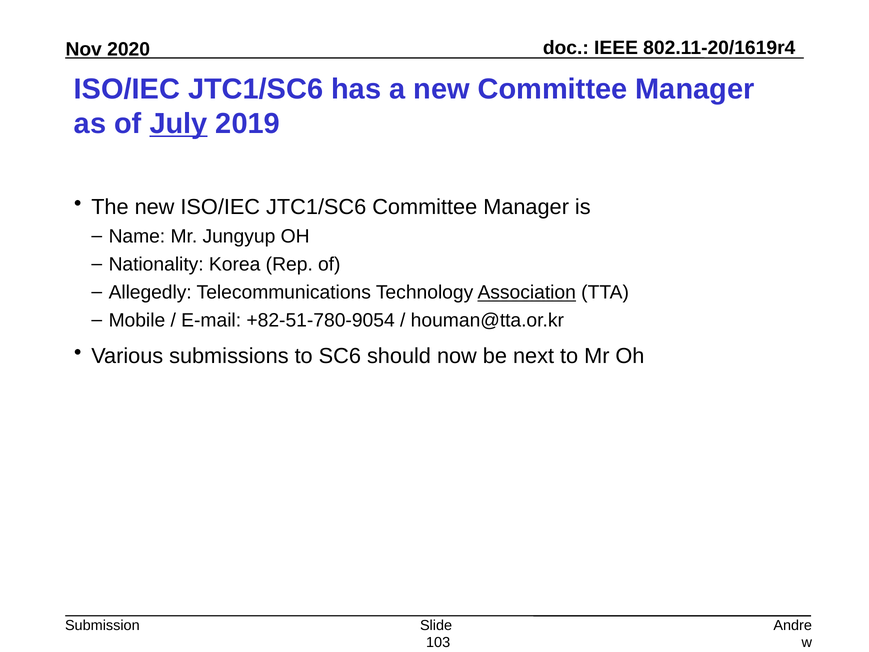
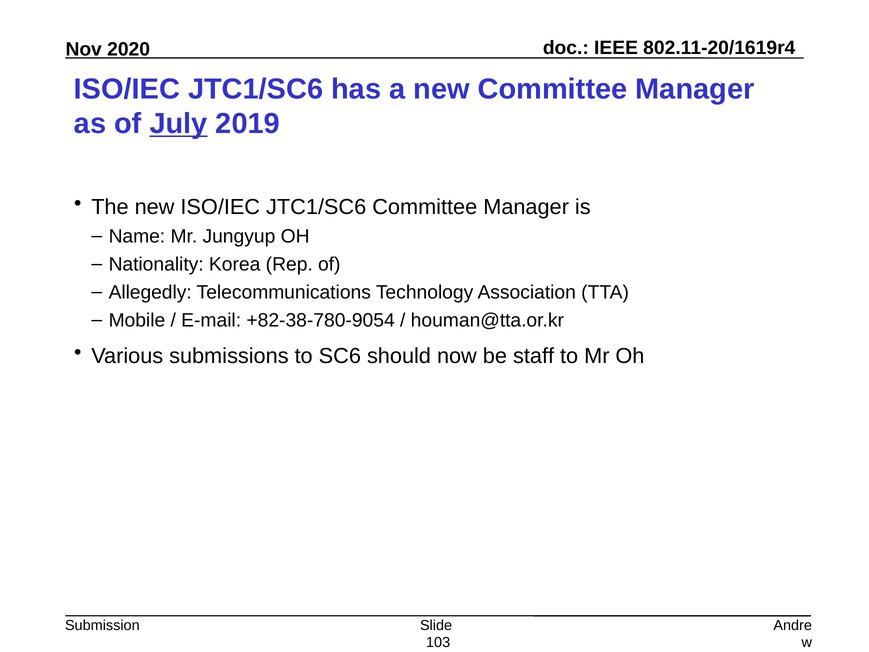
Association underline: present -> none (527, 292)
+82-51-780-9054: +82-51-780-9054 -> +82-38-780-9054 (321, 320)
next: next -> staff (534, 356)
